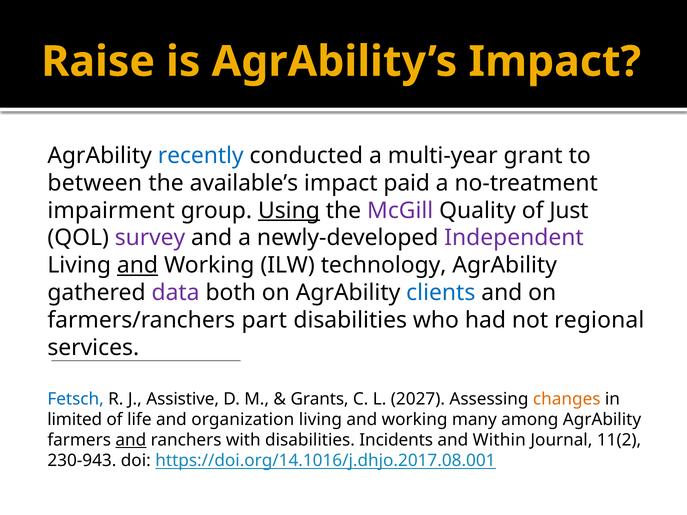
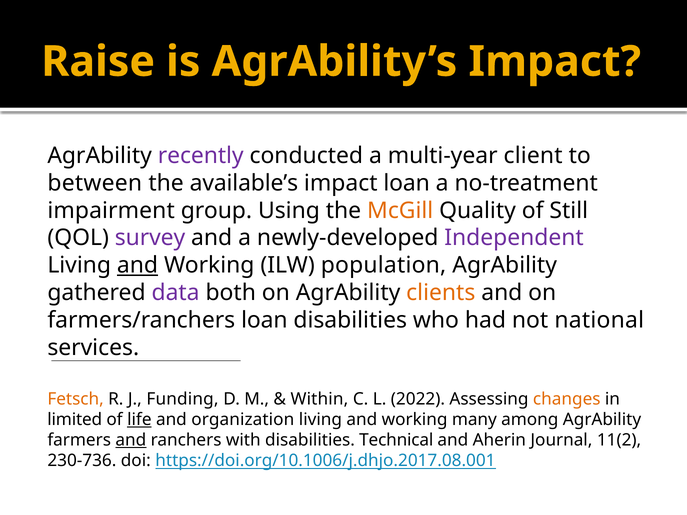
recently colour: blue -> purple (201, 156)
grant: grant -> client (533, 156)
impact paid: paid -> loan (407, 183)
Using underline: present -> none (289, 211)
McGill colour: purple -> orange (400, 211)
Just: Just -> Still (569, 211)
technology: technology -> population (384, 266)
clients colour: blue -> orange (441, 293)
farmers/ranchers part: part -> loan (264, 320)
regional: regional -> national (599, 320)
Fetsch colour: blue -> orange (76, 399)
Assistive: Assistive -> Funding (183, 399)
Grants: Grants -> Within (319, 399)
2027: 2027 -> 2022 (418, 399)
life underline: none -> present (139, 420)
Incidents: Incidents -> Technical (396, 440)
Within: Within -> Aherin (499, 440)
230-943: 230-943 -> 230-736 (82, 461)
https://doi.org/14.1016/j.dhjo.2017.08.001: https://doi.org/14.1016/j.dhjo.2017.08.001 -> https://doi.org/10.1006/j.dhjo.2017.08.001 (325, 461)
